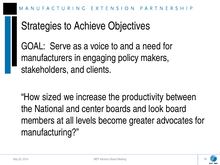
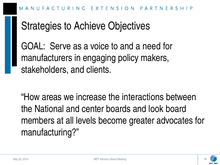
sized: sized -> areas (52, 97)
productivity: productivity -> interactions (143, 97)
